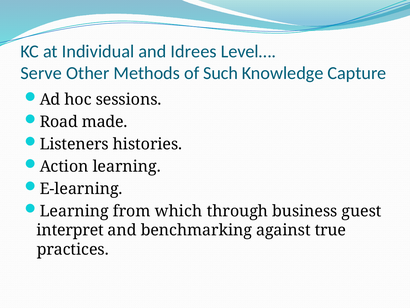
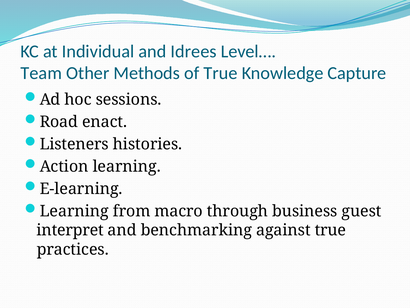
Serve: Serve -> Team (41, 73)
of Such: Such -> True (220, 73)
made: made -> enact (105, 122)
which: which -> macro (179, 211)
